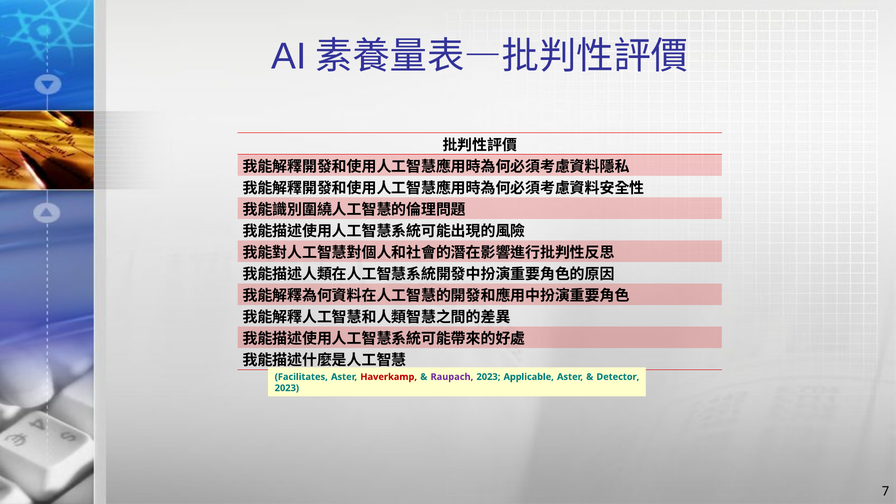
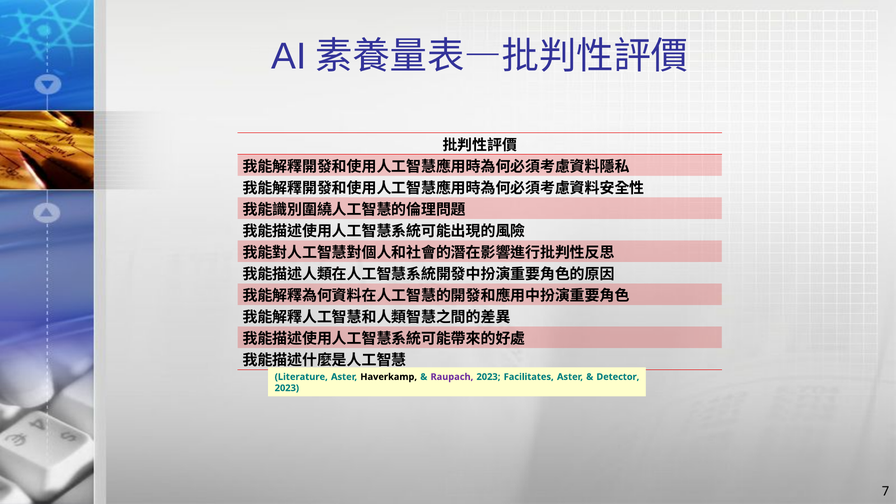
Facilitates: Facilitates -> Literature (301, 377)
Haverkamp colour: red -> black (389, 377)
Applicable: Applicable -> Facilitates (529, 377)
